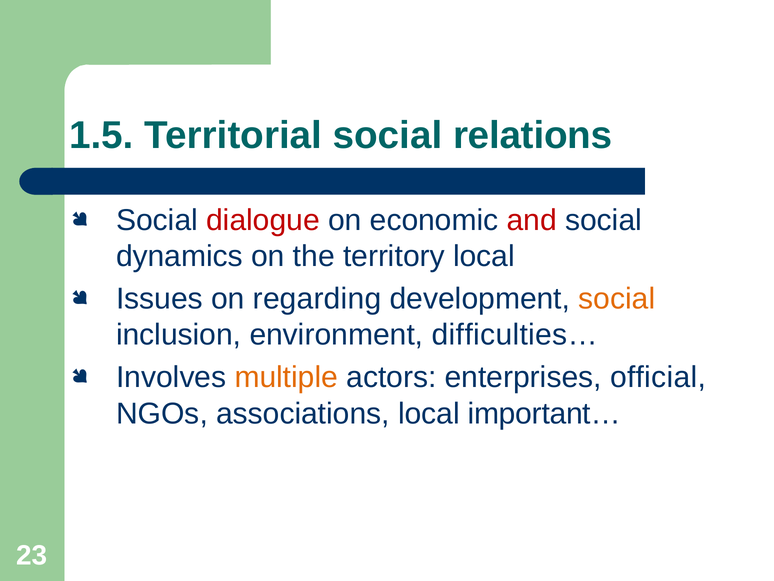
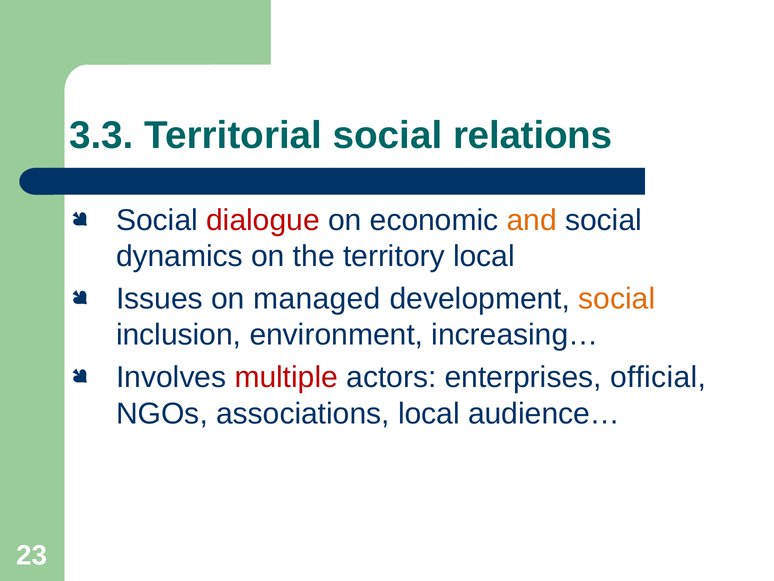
1.5: 1.5 -> 3.3 (101, 135)
and colour: red -> orange (532, 220)
regarding: regarding -> managed (317, 299)
difficulties…: difficulties… -> increasing… (515, 335)
multiple colour: orange -> red (286, 377)
important…: important… -> audience… (544, 413)
